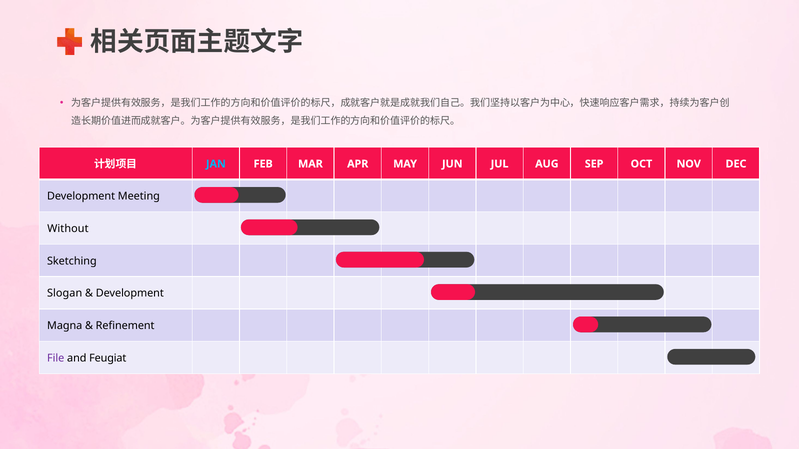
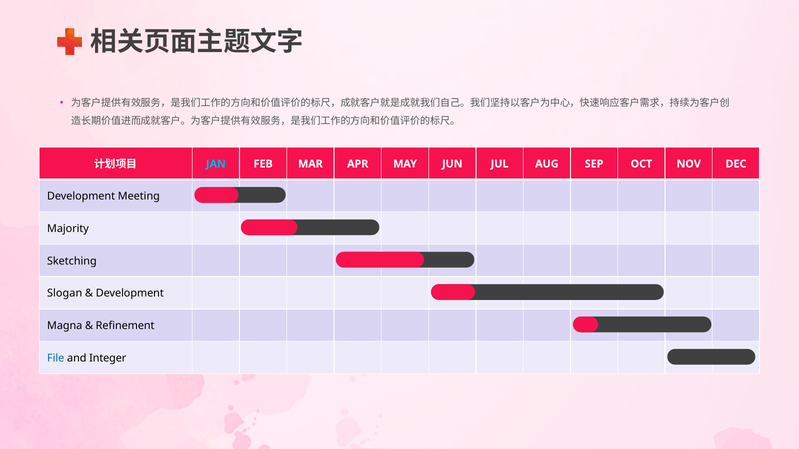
Without: Without -> Majority (68, 229)
File colour: purple -> blue (56, 358)
Feugiat: Feugiat -> Integer (108, 358)
